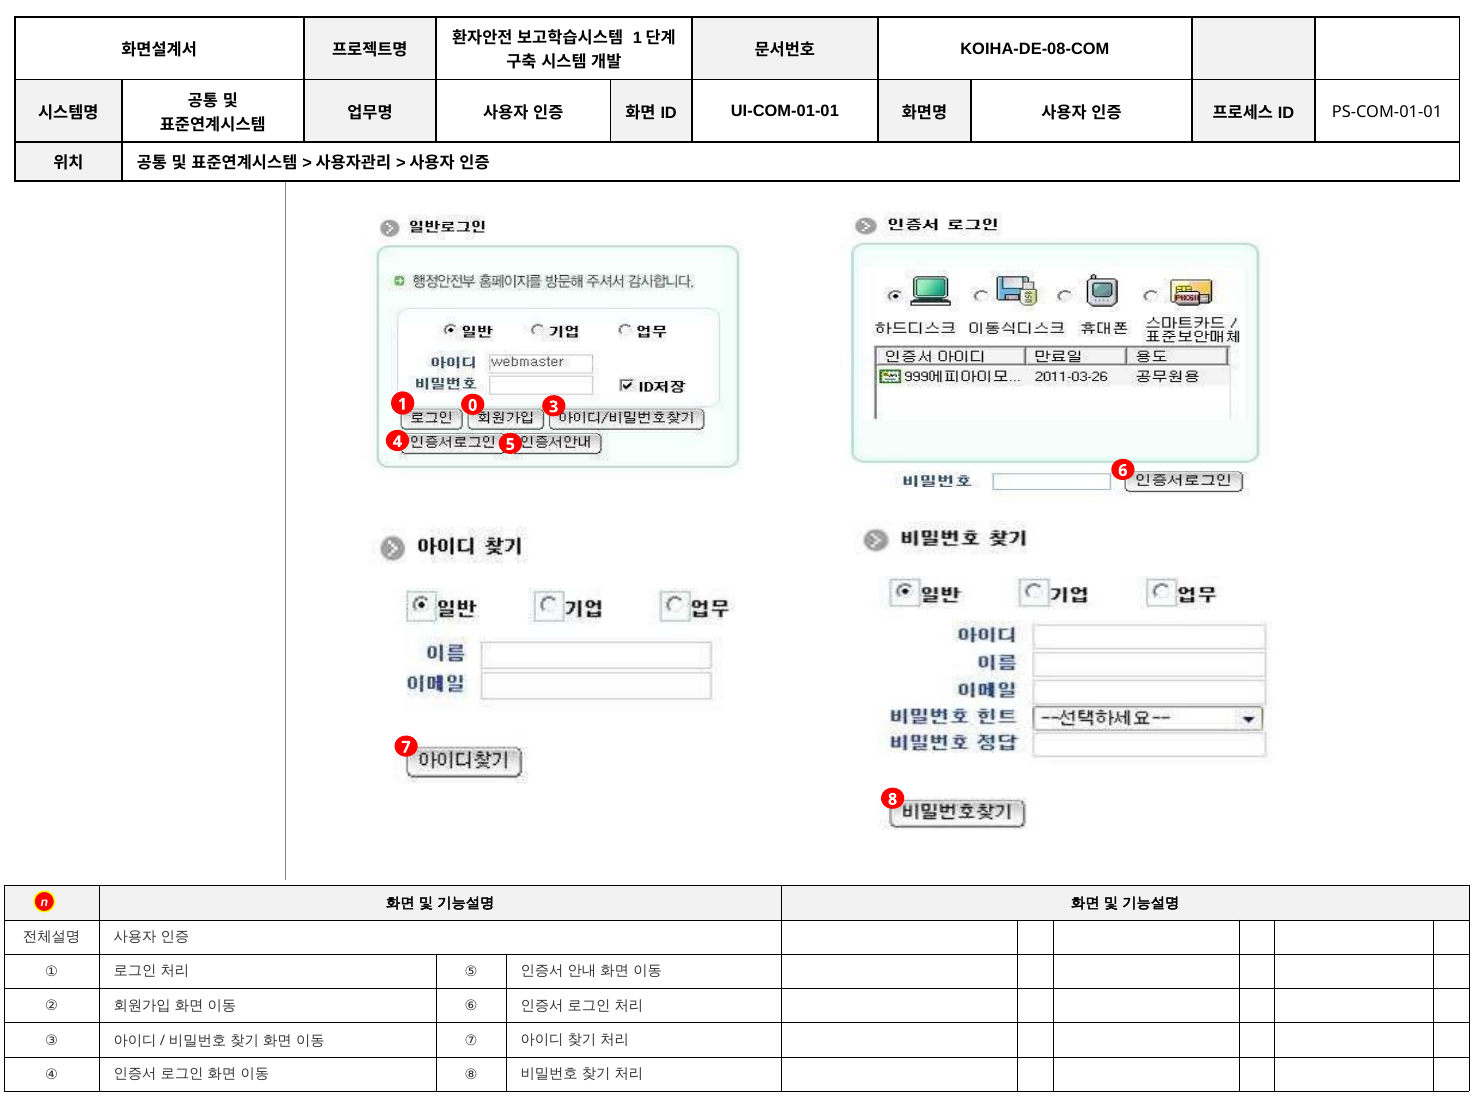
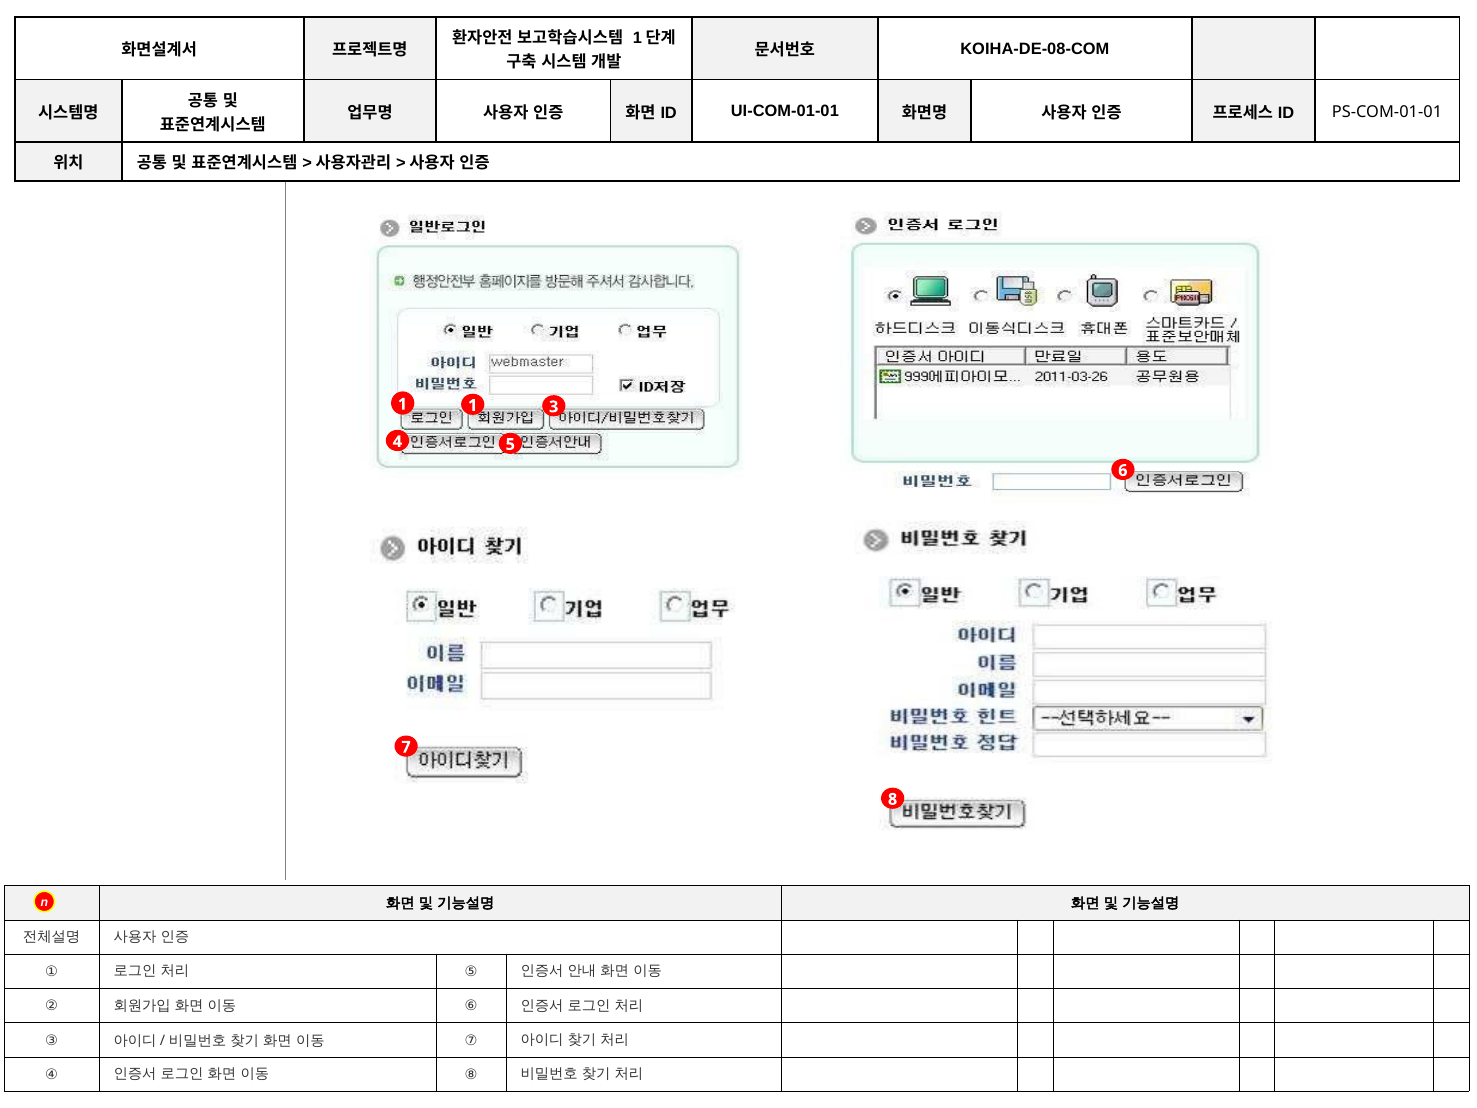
1 0: 0 -> 1 (473, 405)
